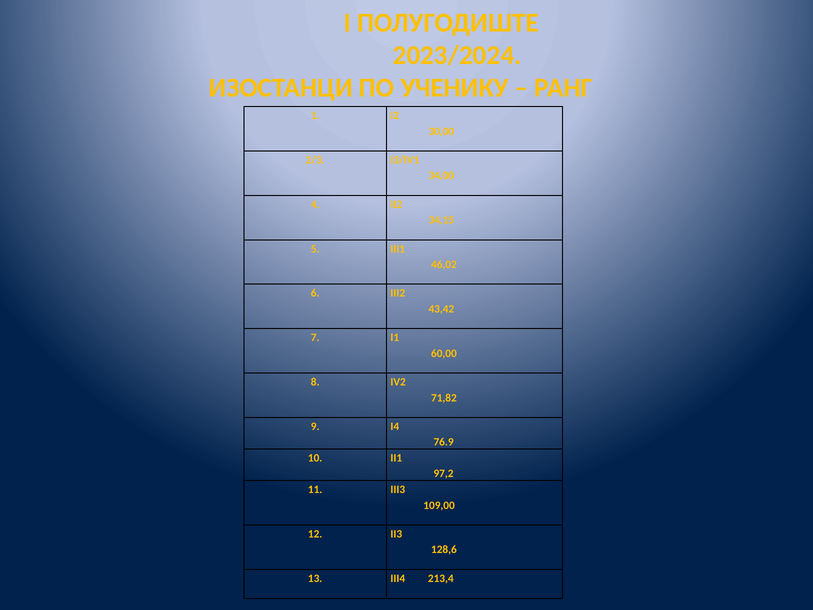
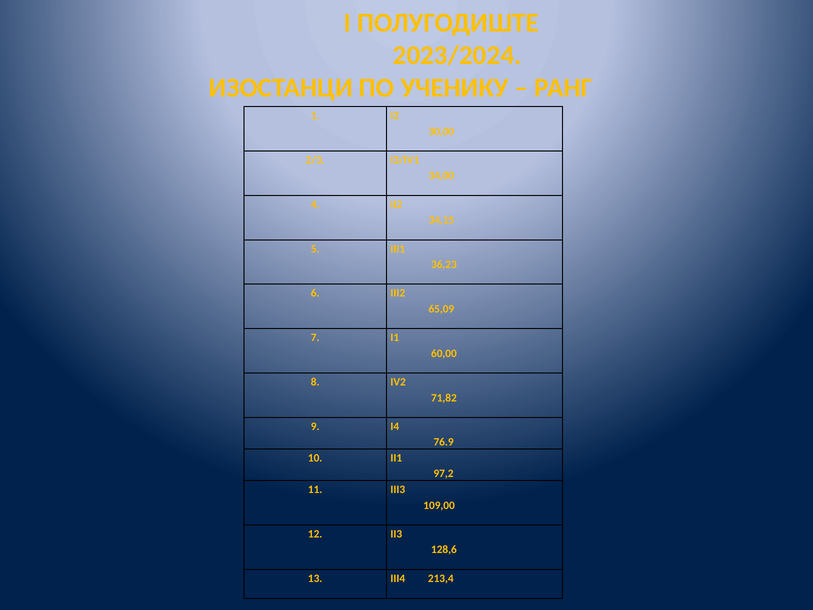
46,02: 46,02 -> 36,23 (444, 264)
43,42: 43,42 -> 65,09 (441, 309)
